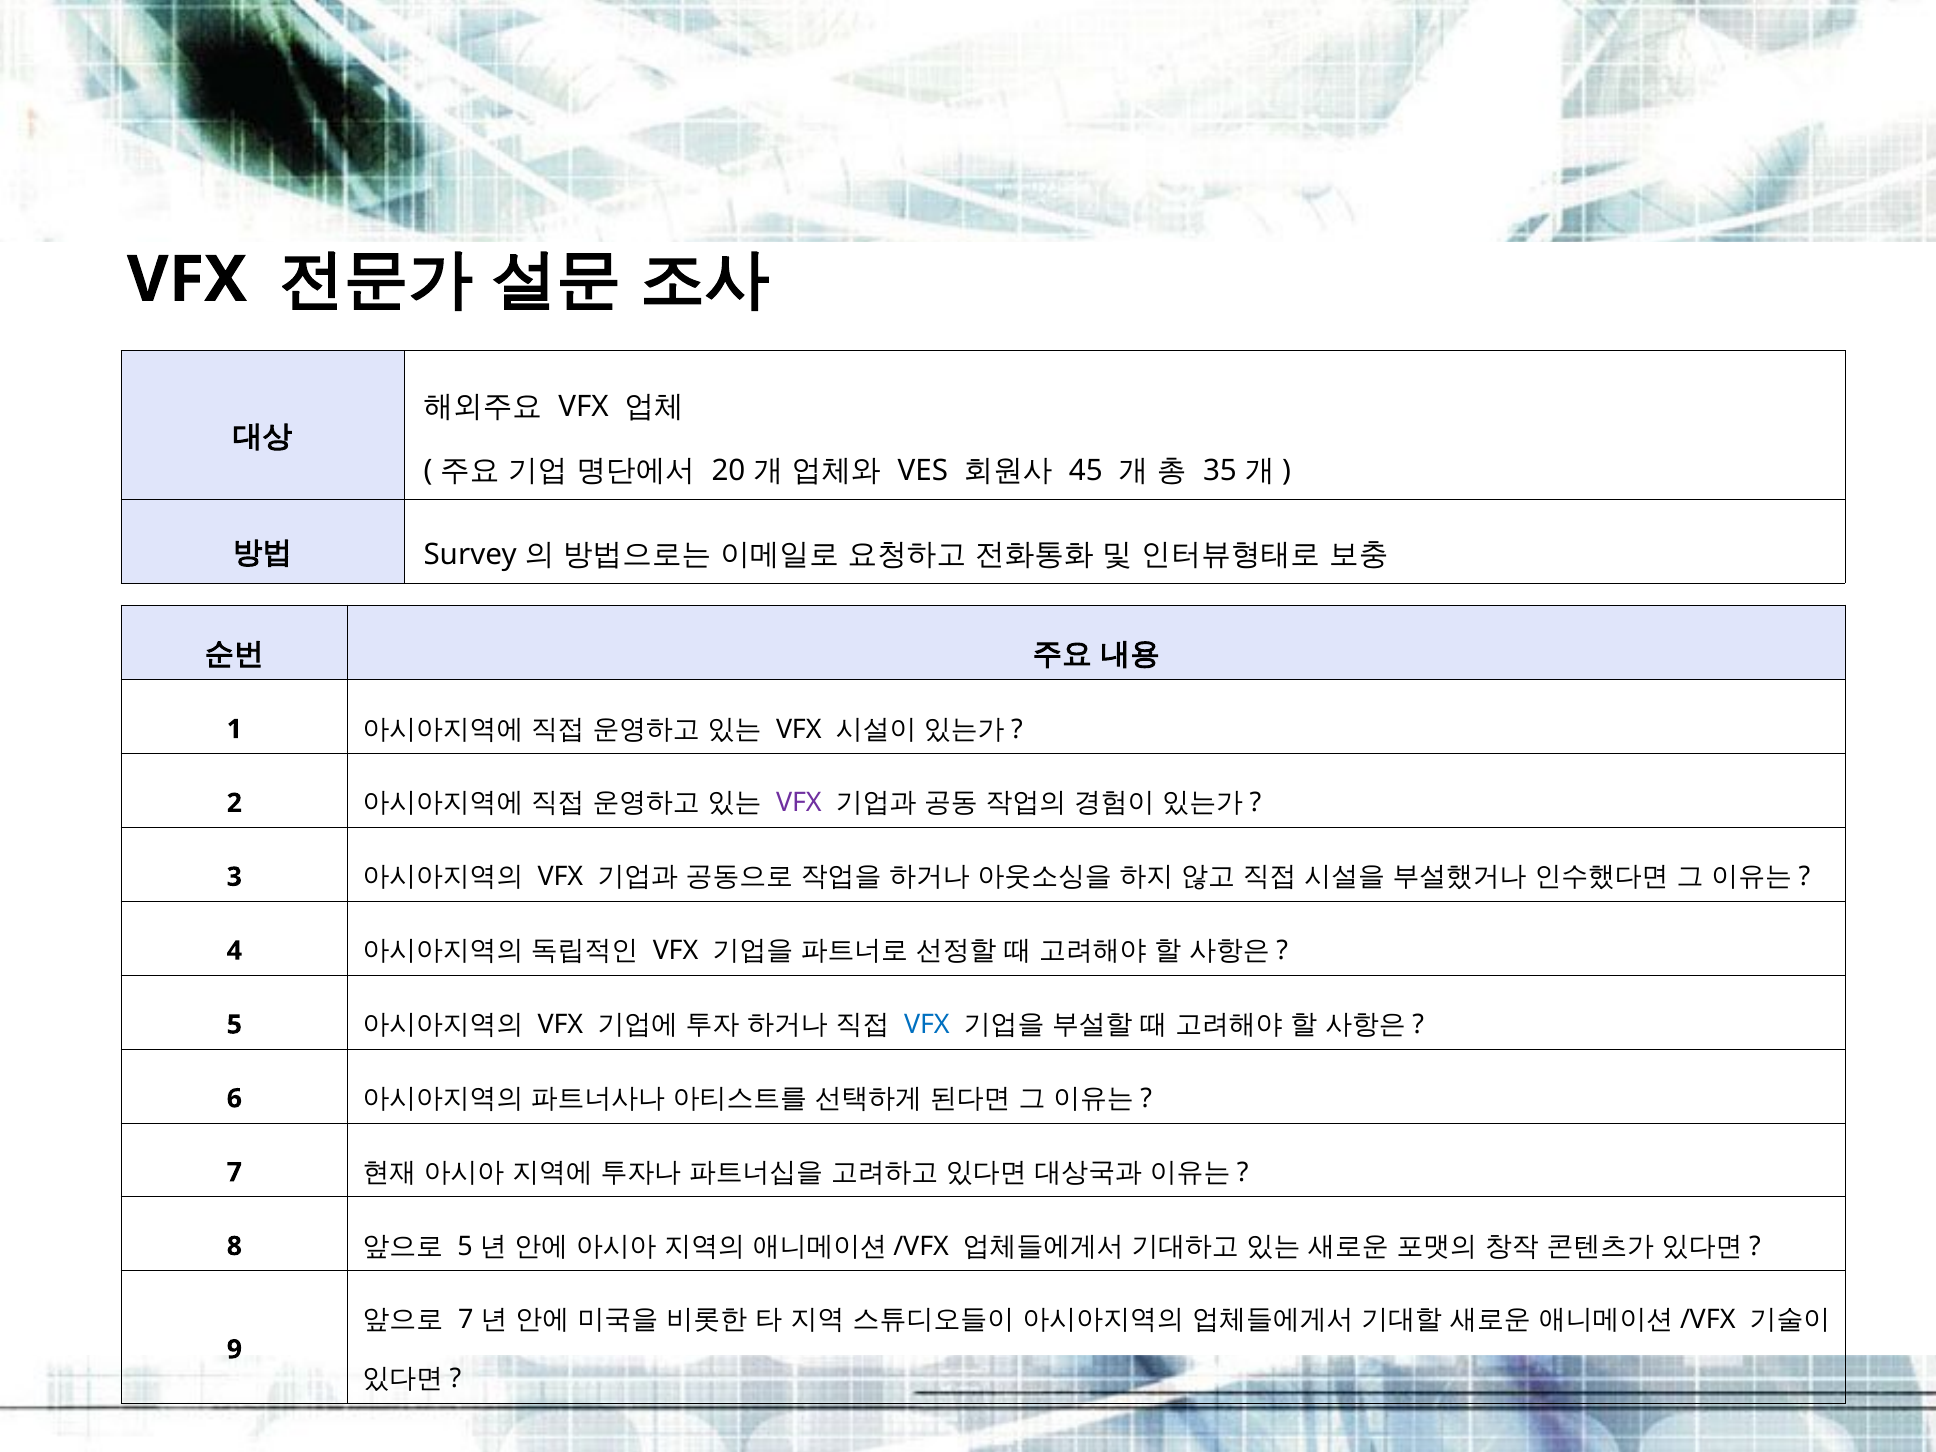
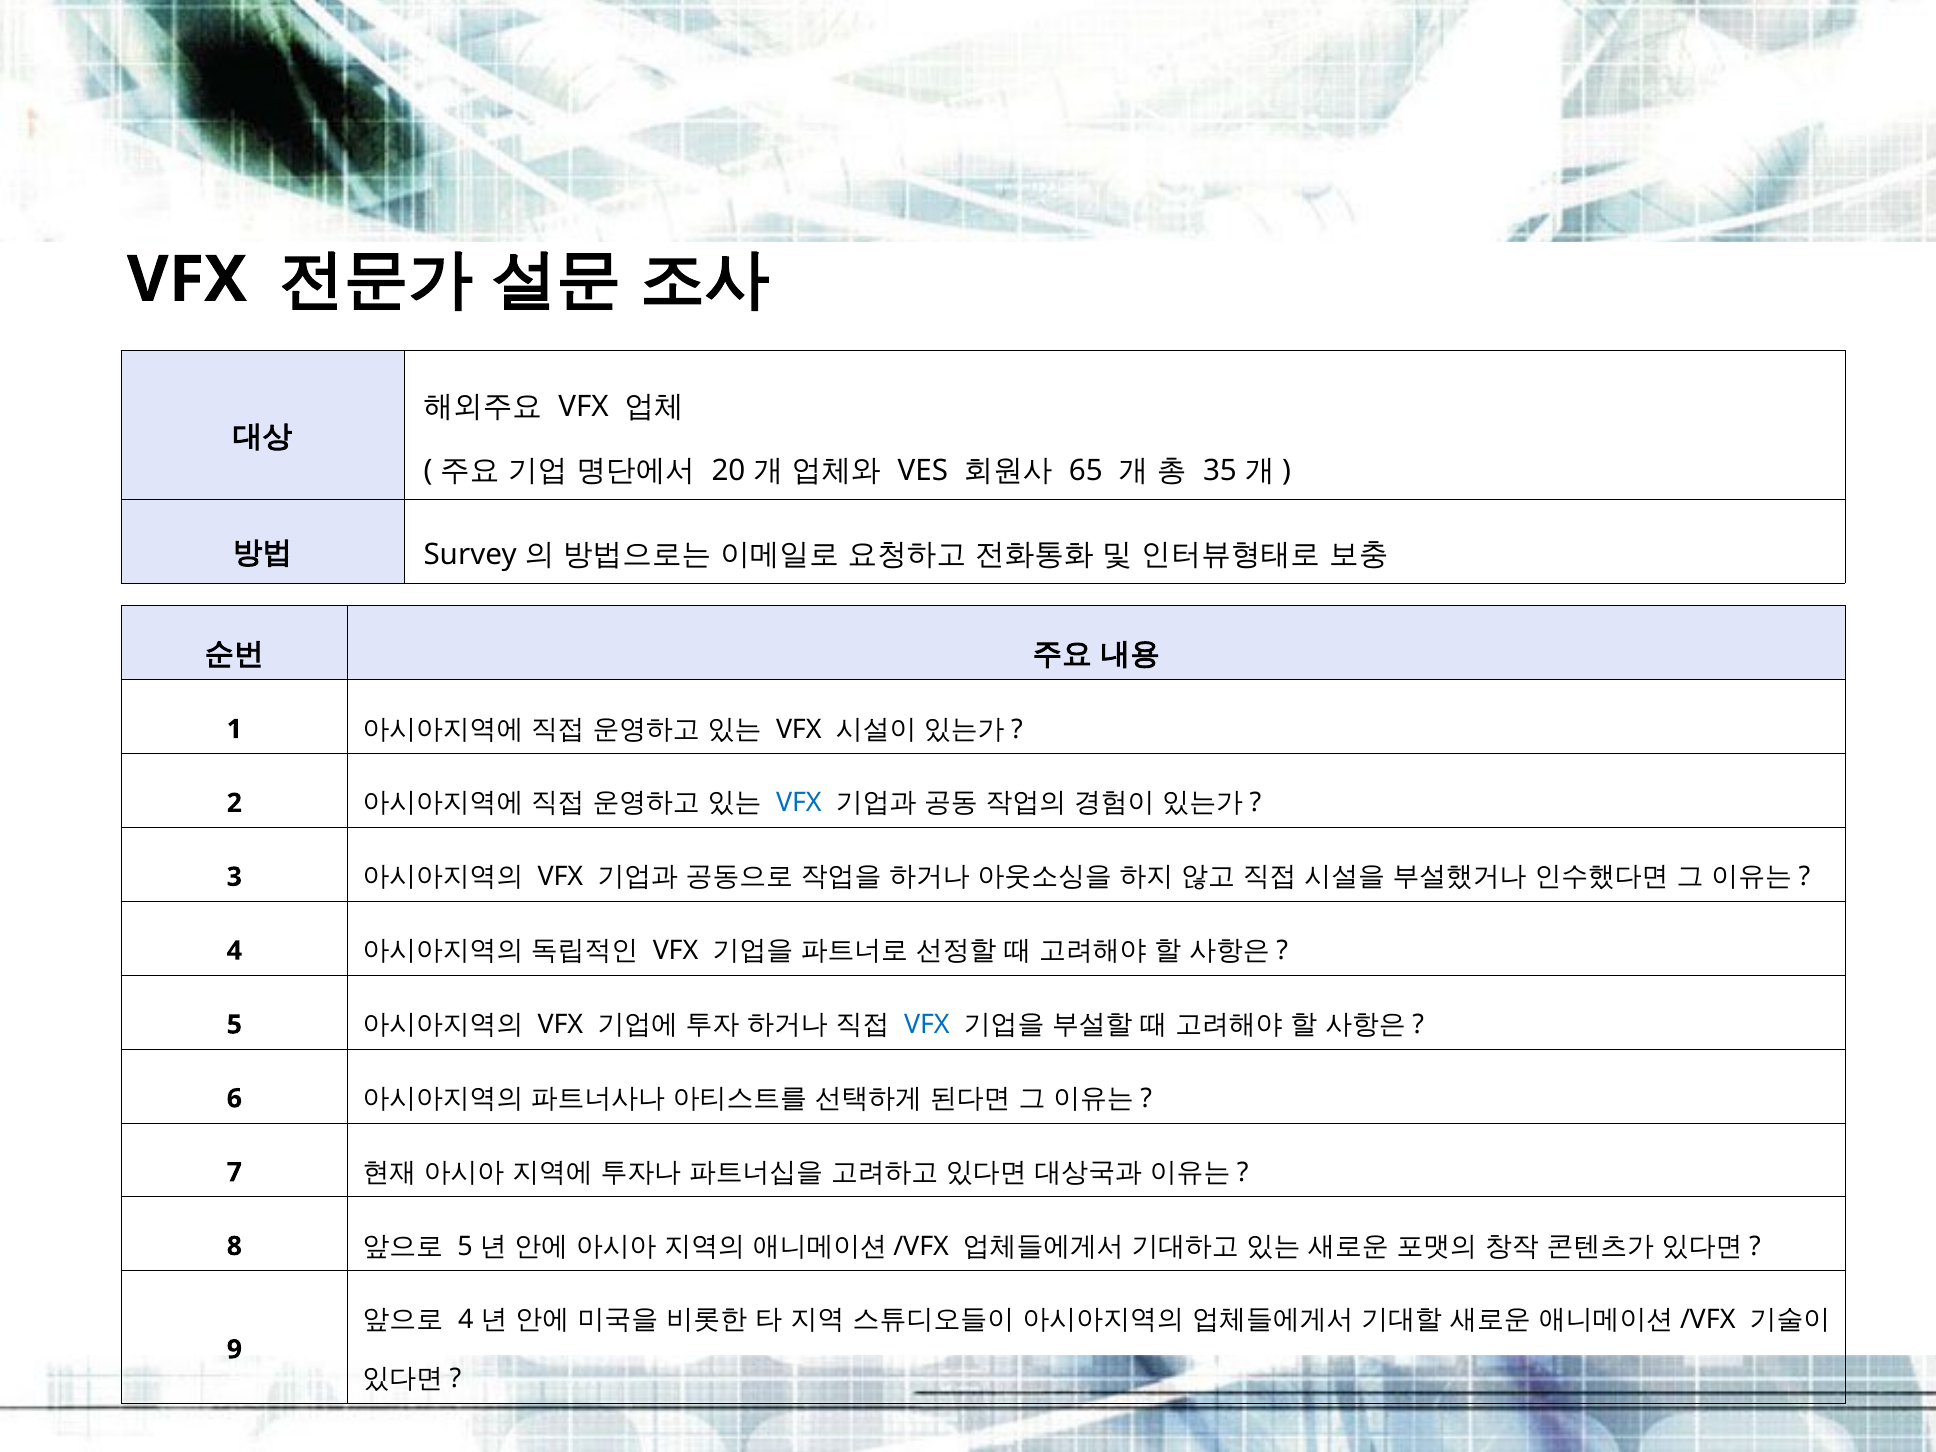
45: 45 -> 65 (1086, 471)
VFX colour: purple -> blue (799, 803)
7: 7 -> 4 (466, 1320)
